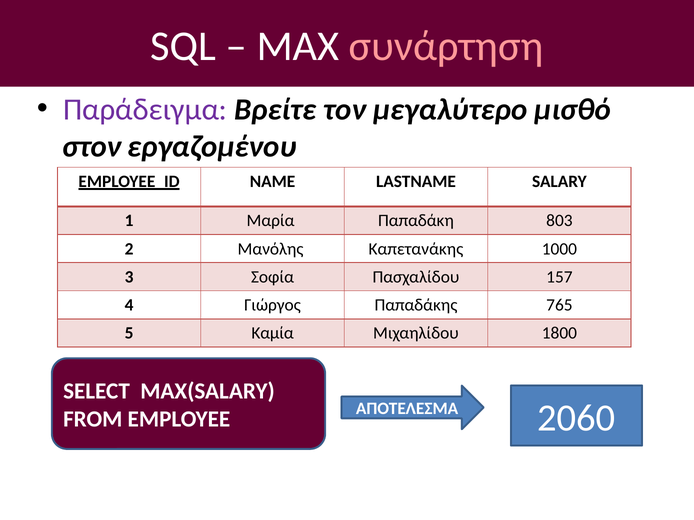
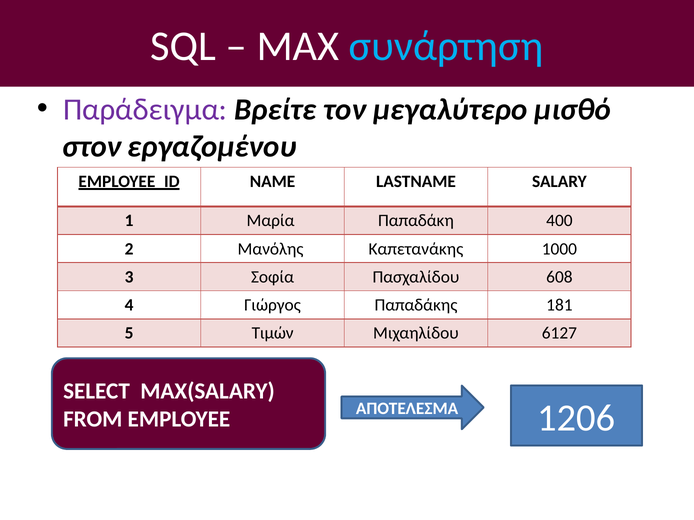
συνάρτηση colour: pink -> light blue (446, 46)
803: 803 -> 400 (559, 221)
157: 157 -> 608 (559, 277)
765: 765 -> 181 (559, 305)
Καμία: Καμία -> Τιμών (273, 333)
1800: 1800 -> 6127 (559, 333)
2060: 2060 -> 1206 (576, 419)
